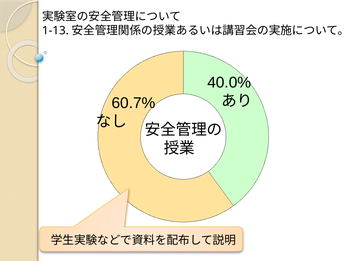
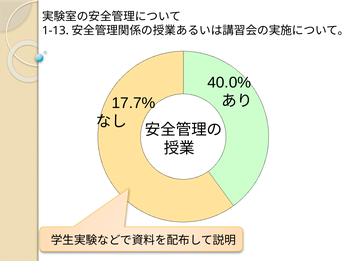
60.7%: 60.7% -> 17.7% (134, 103)
